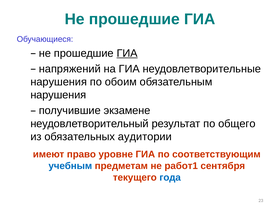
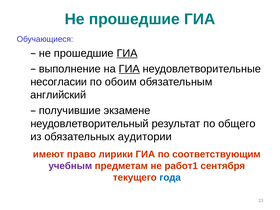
напряжений: напряжений -> выполнение (70, 69)
ГИА underline: none -> present (129, 69)
нарушения: нарушения -> несогласии (59, 82)
нарушения: нарушения -> английский (58, 95)
уровне: уровне -> лирики (116, 154)
учебным colour: blue -> purple (70, 166)
